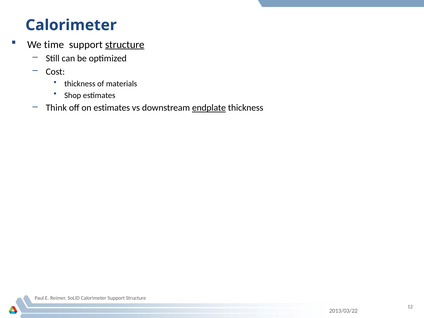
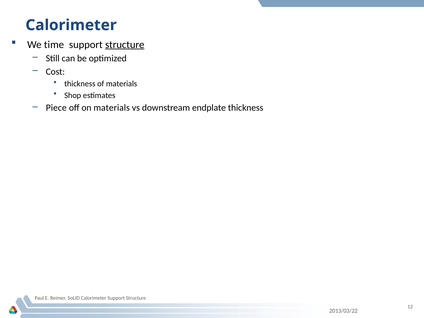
Think: Think -> Piece (56, 108)
on estimates: estimates -> materials (112, 108)
endplate underline: present -> none (209, 108)
